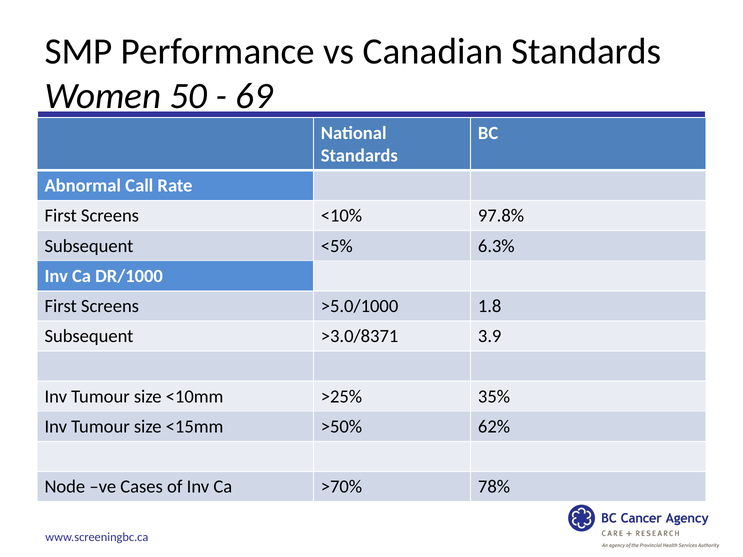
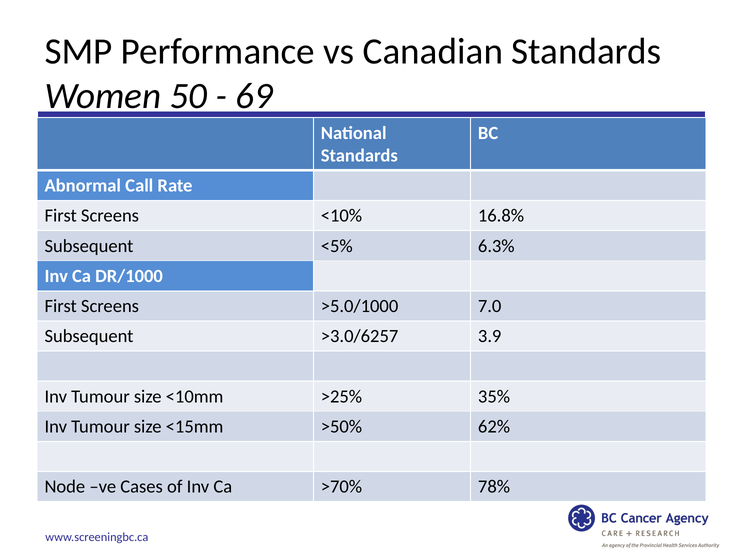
97.8%: 97.8% -> 16.8% (501, 216)
1.8: 1.8 -> 7.0 (490, 306)
>3.0/8371: >3.0/8371 -> >3.0/6257 (360, 336)
